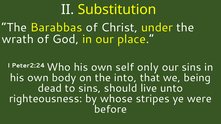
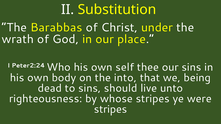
only: only -> thee (148, 67)
before: before -> stripes (111, 109)
